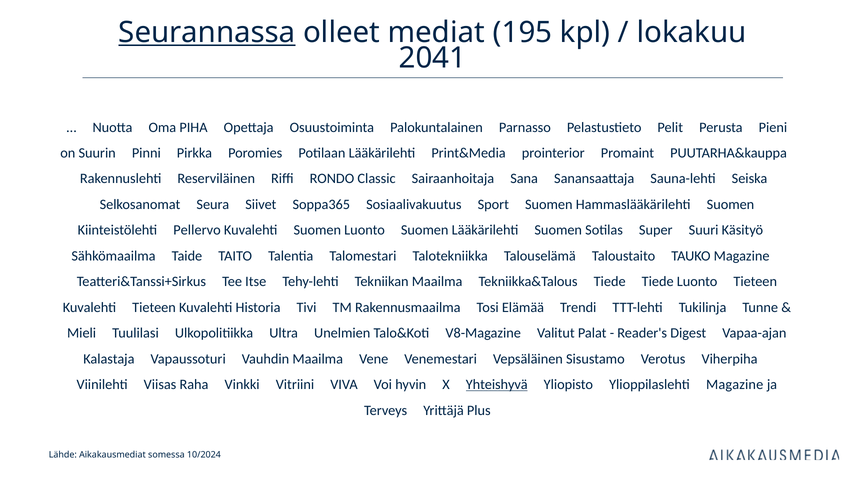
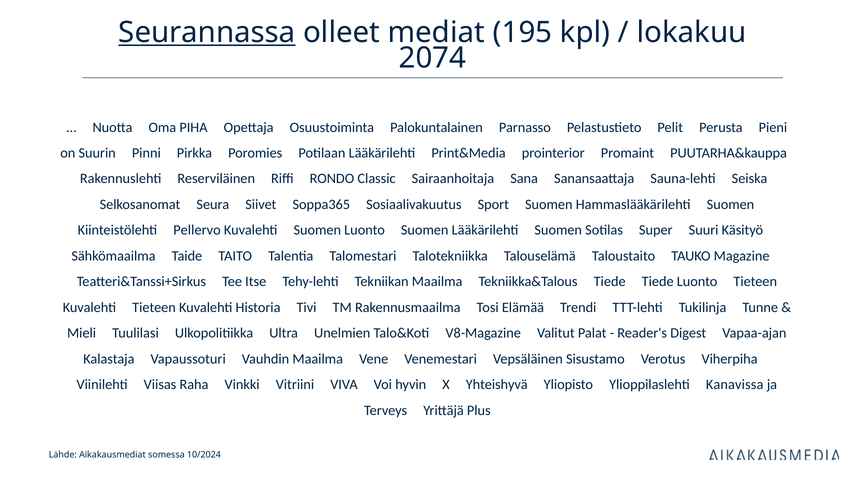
2041: 2041 -> 2074 (433, 58)
Yhteishyvä underline: present -> none (497, 385)
Ylioppilaslehti Magazine: Magazine -> Kanavissa (735, 385)
